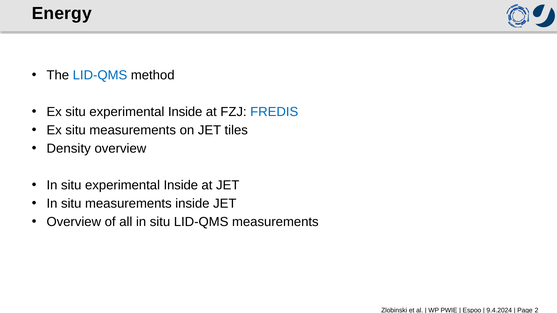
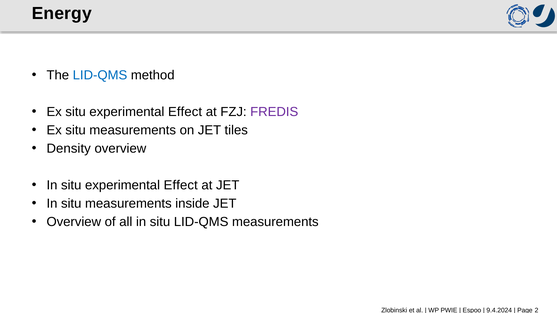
Ex situ experimental Inside: Inside -> Effect (185, 112)
FREDIS colour: blue -> purple (274, 112)
In situ experimental Inside: Inside -> Effect (181, 185)
